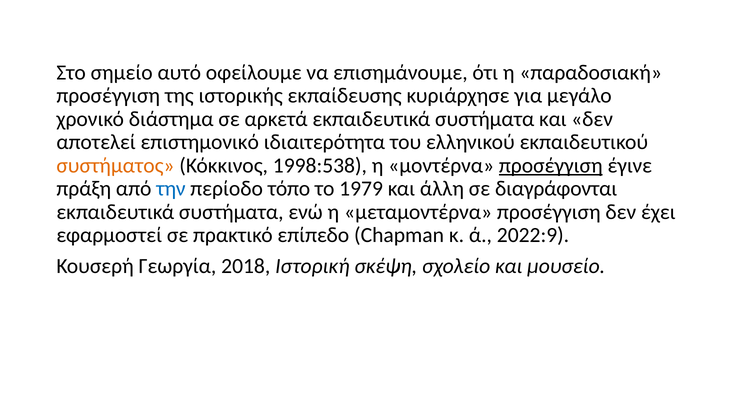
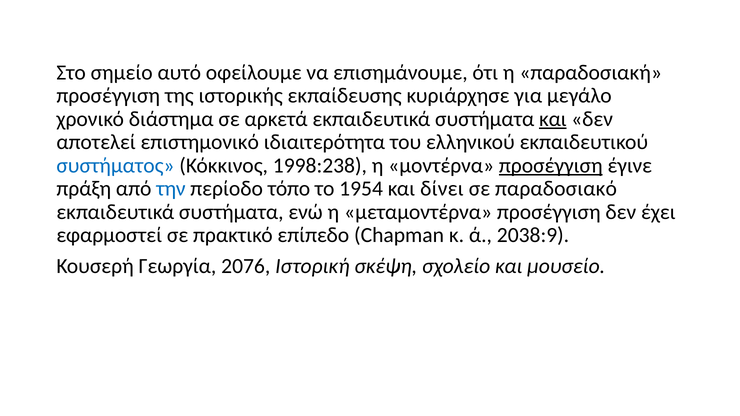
και underline: none -> present (553, 119)
συστήματος colour: orange -> blue (115, 166)
1998:538: 1998:538 -> 1998:238 (320, 166)
1979: 1979 -> 1954 (361, 189)
άλλη: άλλη -> δίνει (442, 189)
διαγράφονται: διαγράφονται -> παραδοσιακό (556, 189)
2022:9: 2022:9 -> 2038:9 (533, 236)
2018: 2018 -> 2076 (246, 266)
